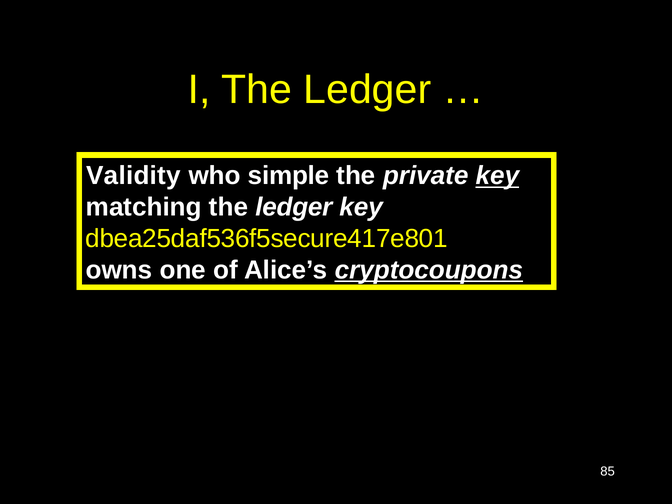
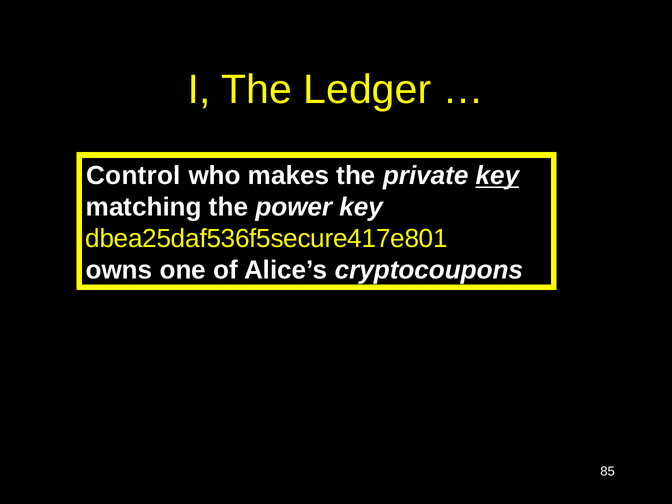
Validity: Validity -> Control (133, 176)
simple: simple -> makes (289, 176)
matching the ledger: ledger -> power (294, 207)
cryptocoupons underline: present -> none (429, 270)
